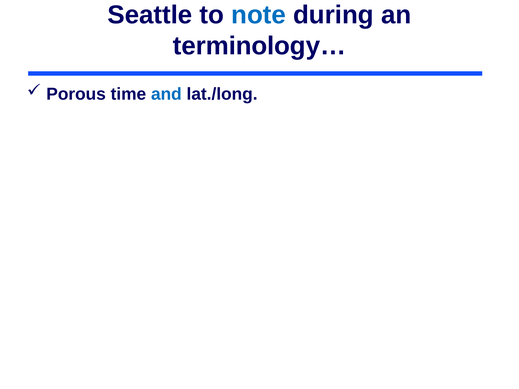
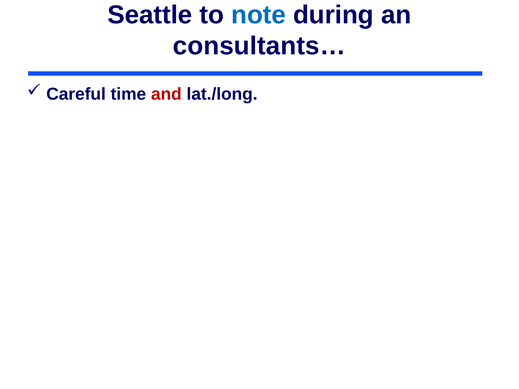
terminology…: terminology… -> consultants… (259, 46)
Porous: Porous -> Careful (76, 94)
and colour: blue -> red (166, 94)
